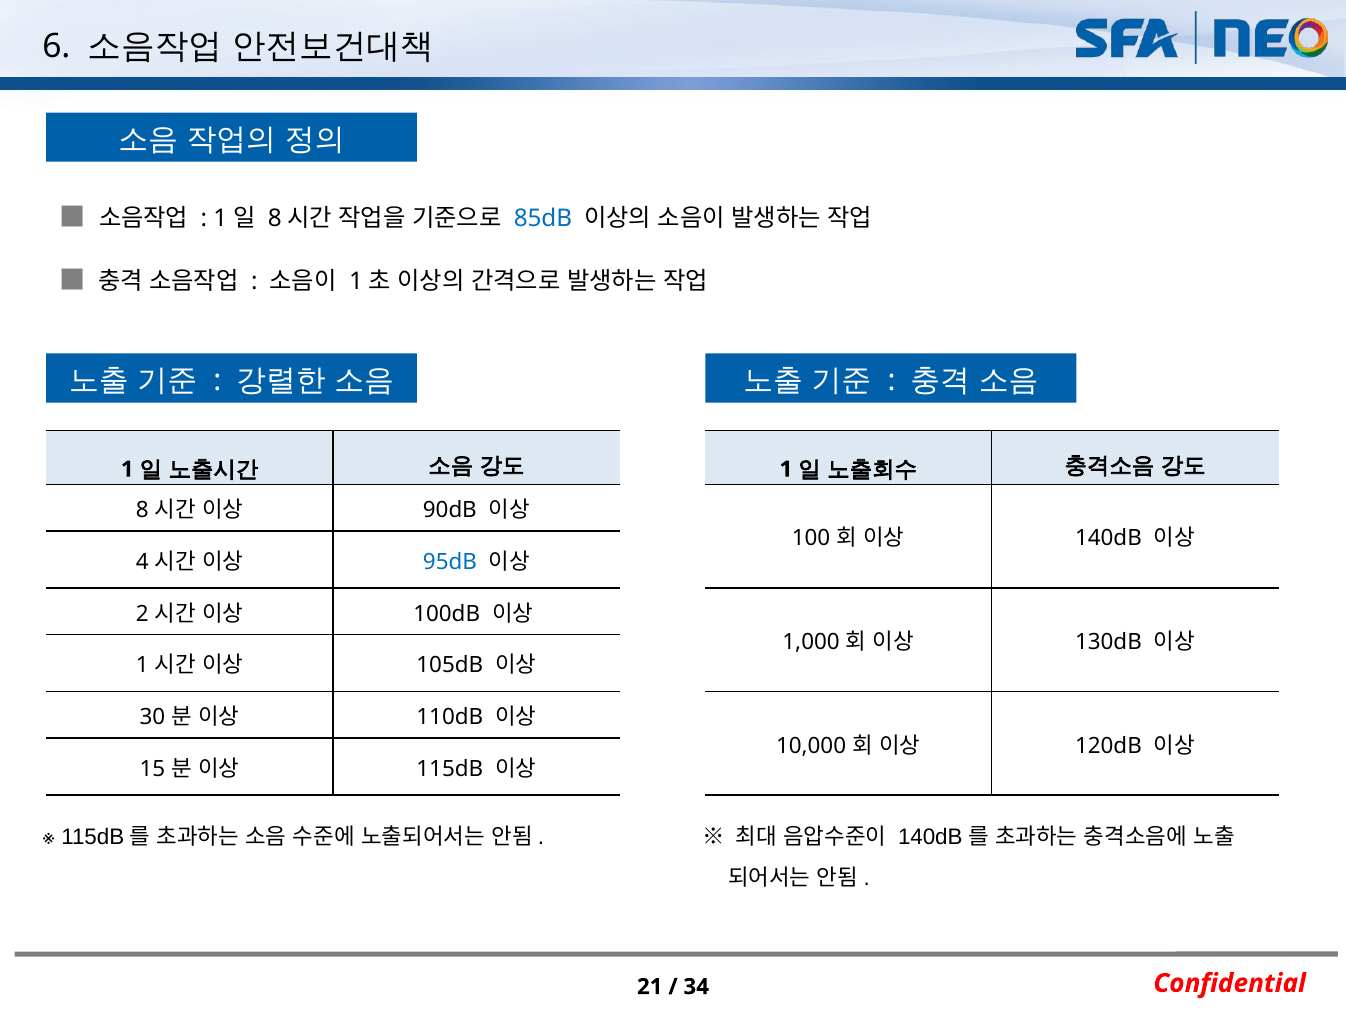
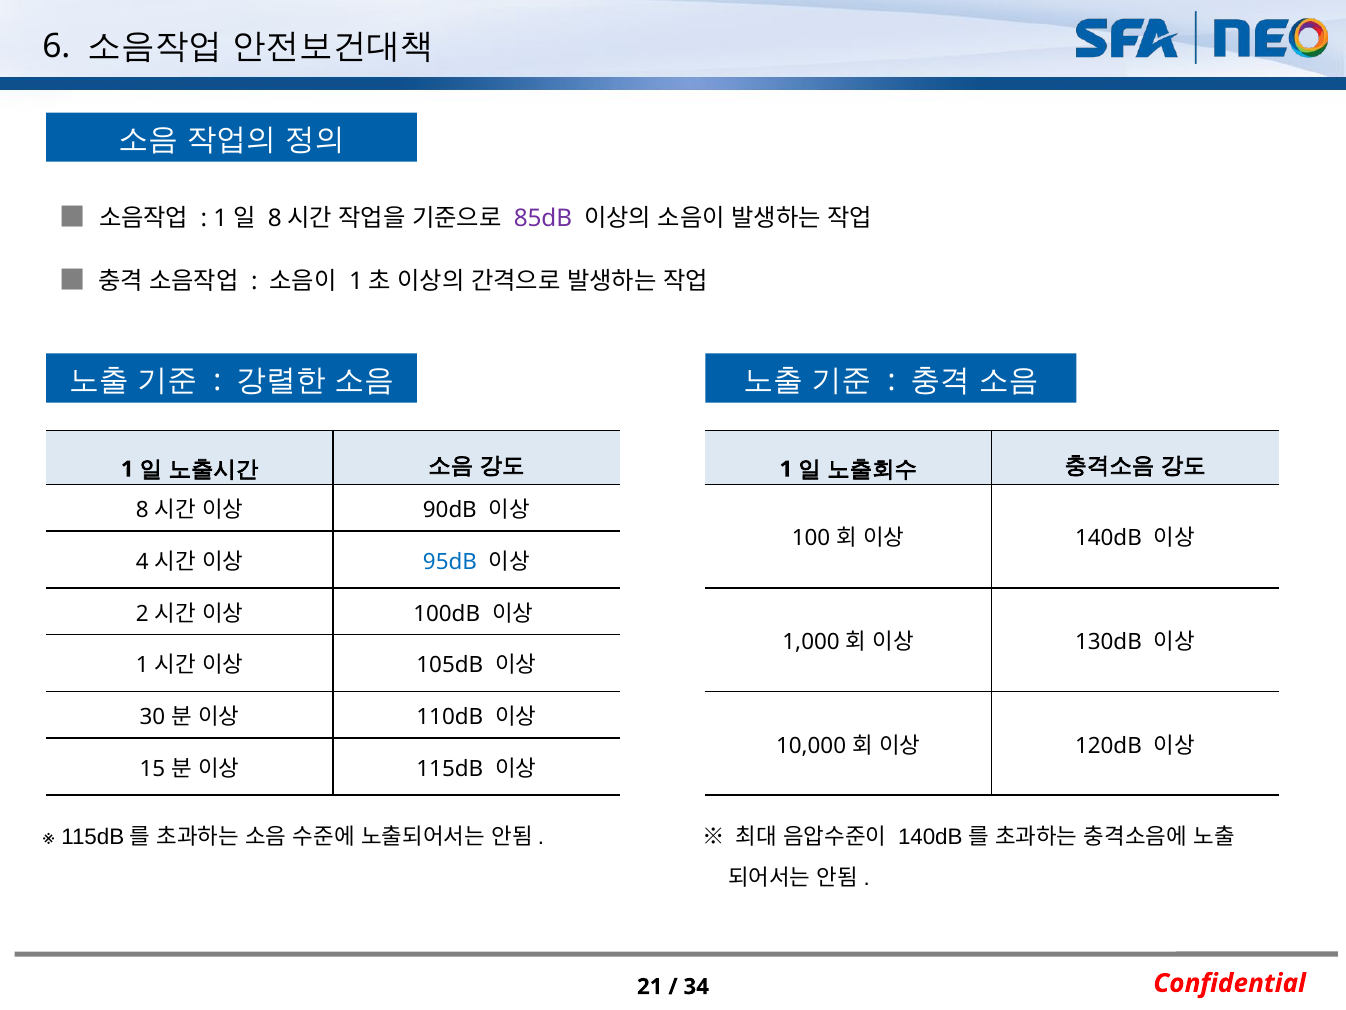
85dB colour: blue -> purple (543, 219)
